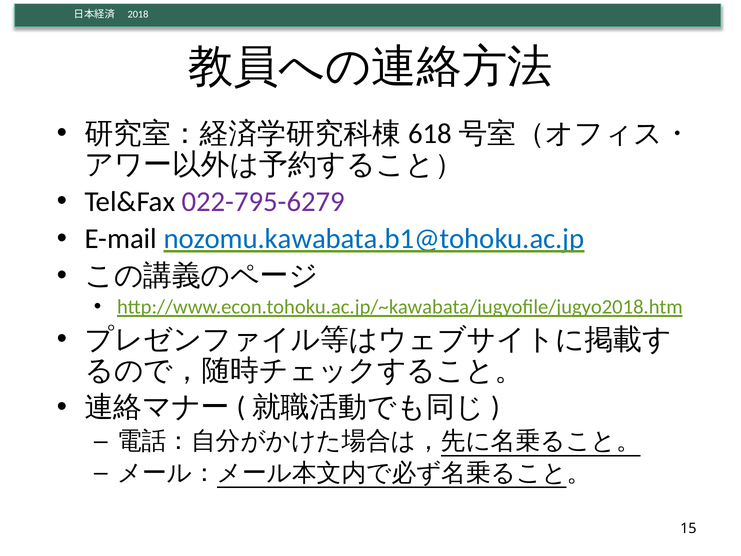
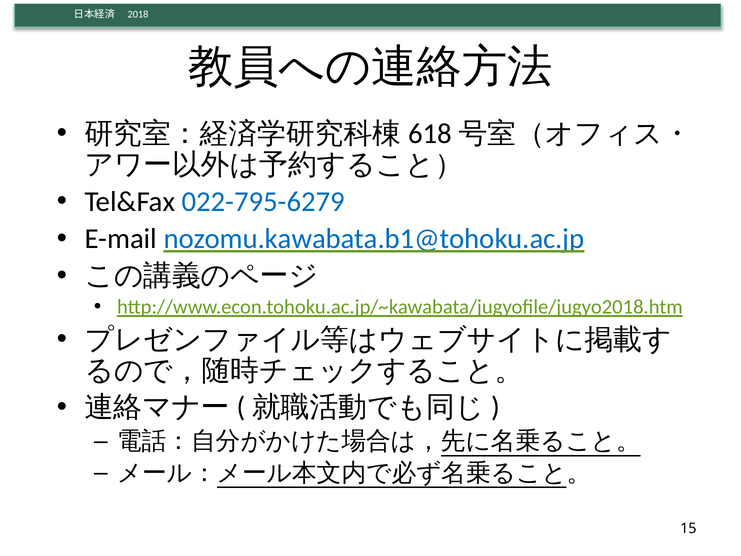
022-795-6279 colour: purple -> blue (263, 201)
